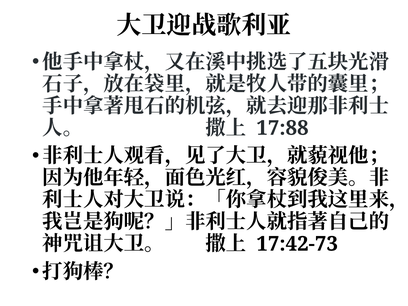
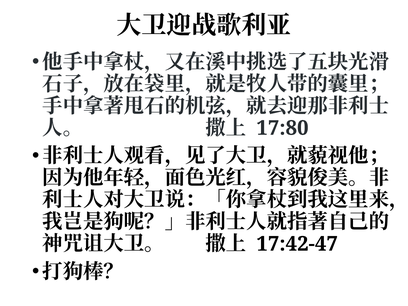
17:88: 17:88 -> 17:80 (282, 128)
17:42-73: 17:42-73 -> 17:42-47 (297, 244)
